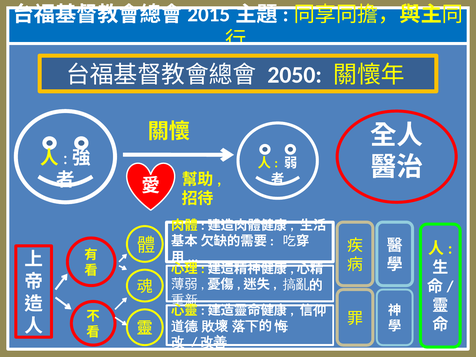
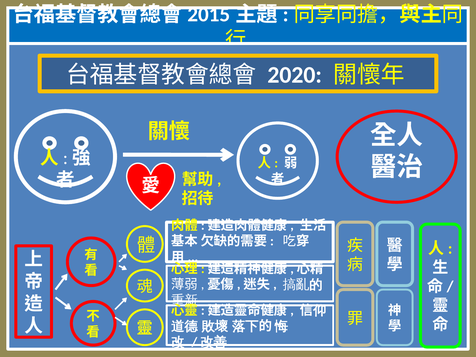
2050: 2050 -> 2020 (295, 75)
